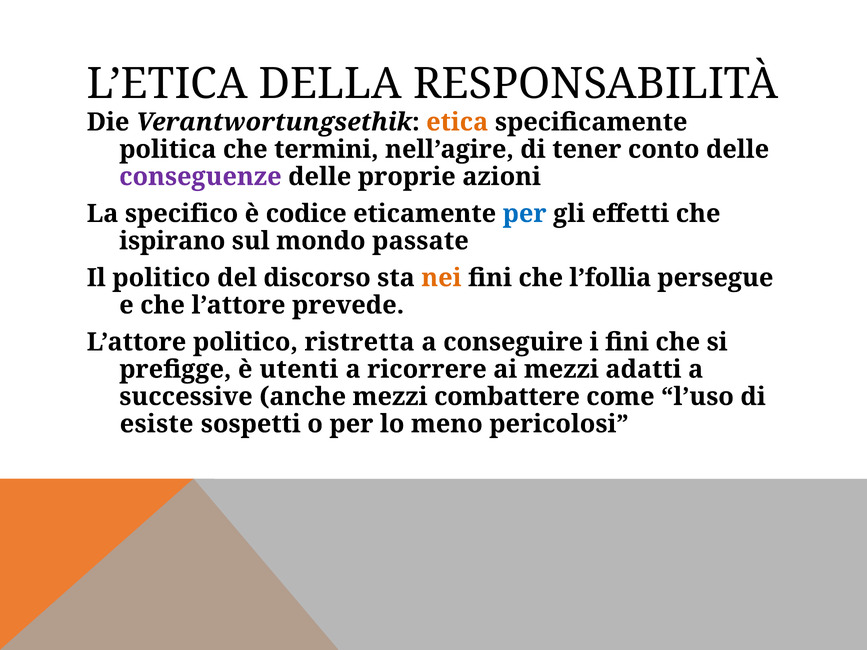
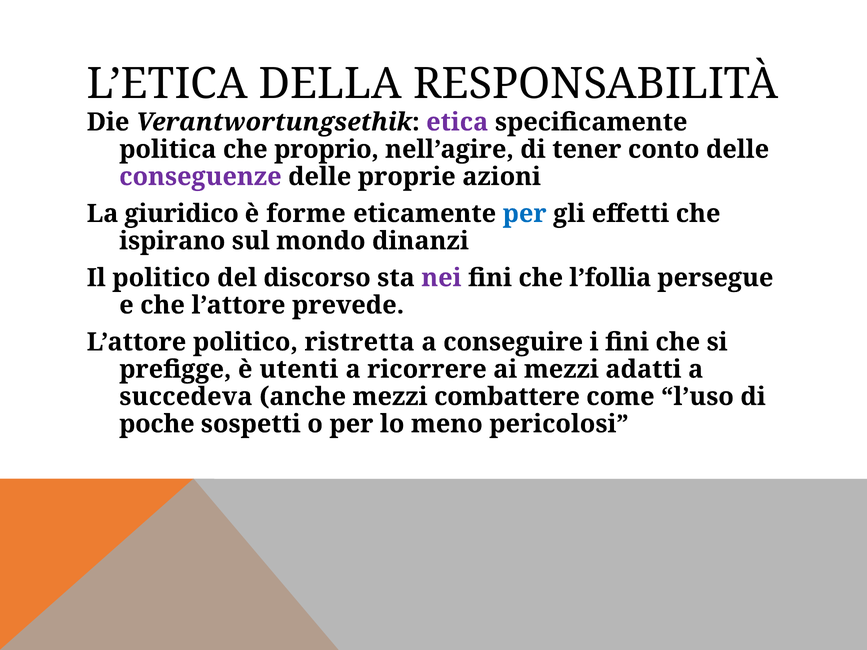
etica colour: orange -> purple (457, 122)
termini: termini -> proprio (326, 149)
specifico: specifico -> giuridico (182, 214)
codice: codice -> forme (306, 214)
passate: passate -> dinanzi (420, 241)
nei colour: orange -> purple (441, 278)
successive: successive -> succedeva (186, 397)
esiste: esiste -> poche (157, 424)
